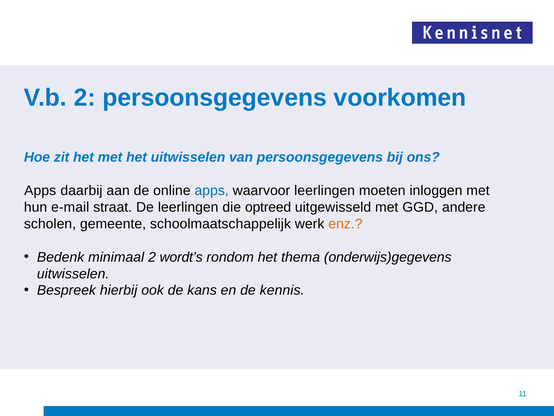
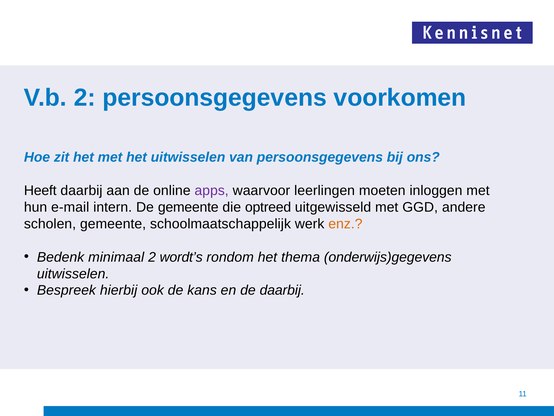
Apps: Apps -> Heeft (40, 190)
apps colour: blue -> purple (212, 190)
straat: straat -> intern (113, 207)
De leerlingen: leerlingen -> gemeente (188, 207)
de kennis: kennis -> daarbij (282, 290)
